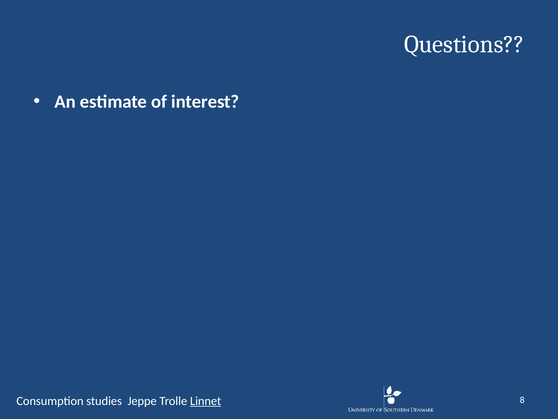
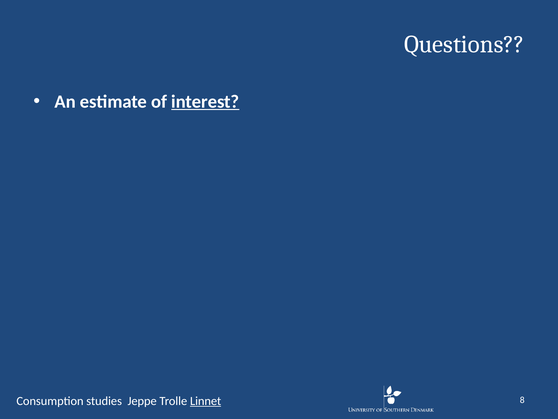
interest underline: none -> present (205, 101)
